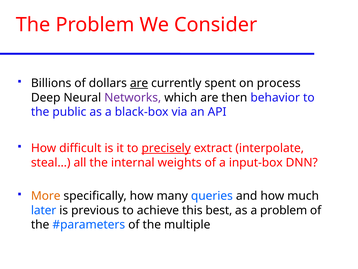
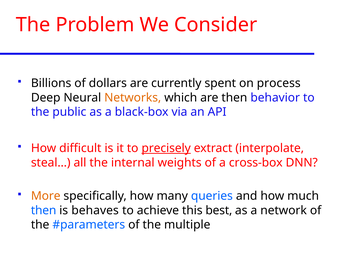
are underline: present -> none (139, 83)
Networks colour: purple -> orange (133, 97)
input-box: input-box -> cross-box (256, 162)
later: later -> then (44, 210)
previous: previous -> behaves (95, 210)
a problem: problem -> network (284, 210)
